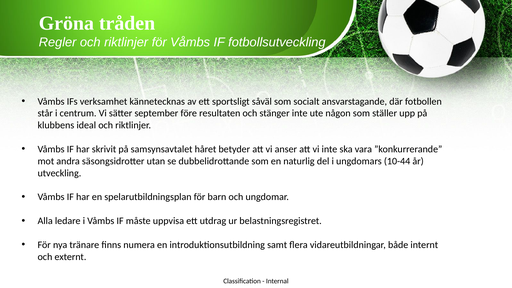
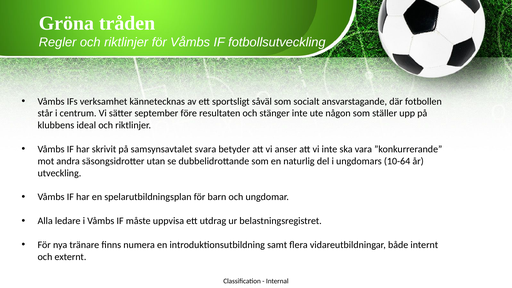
håret: håret -> svara (205, 149)
10-44: 10-44 -> 10-64 (397, 161)
